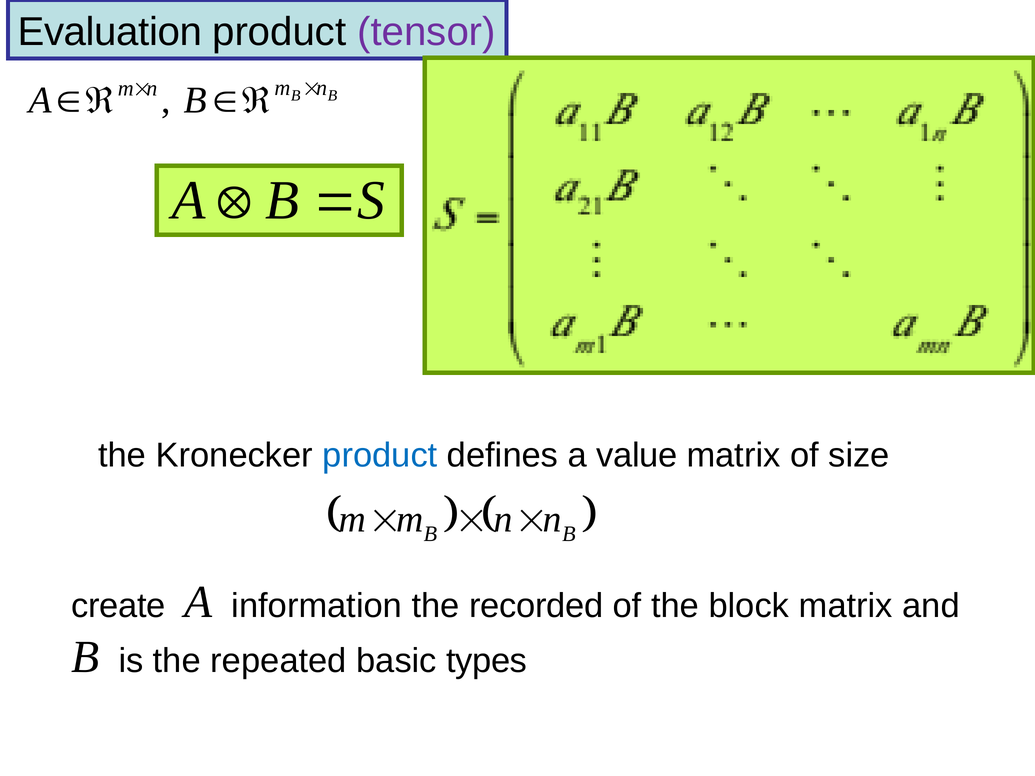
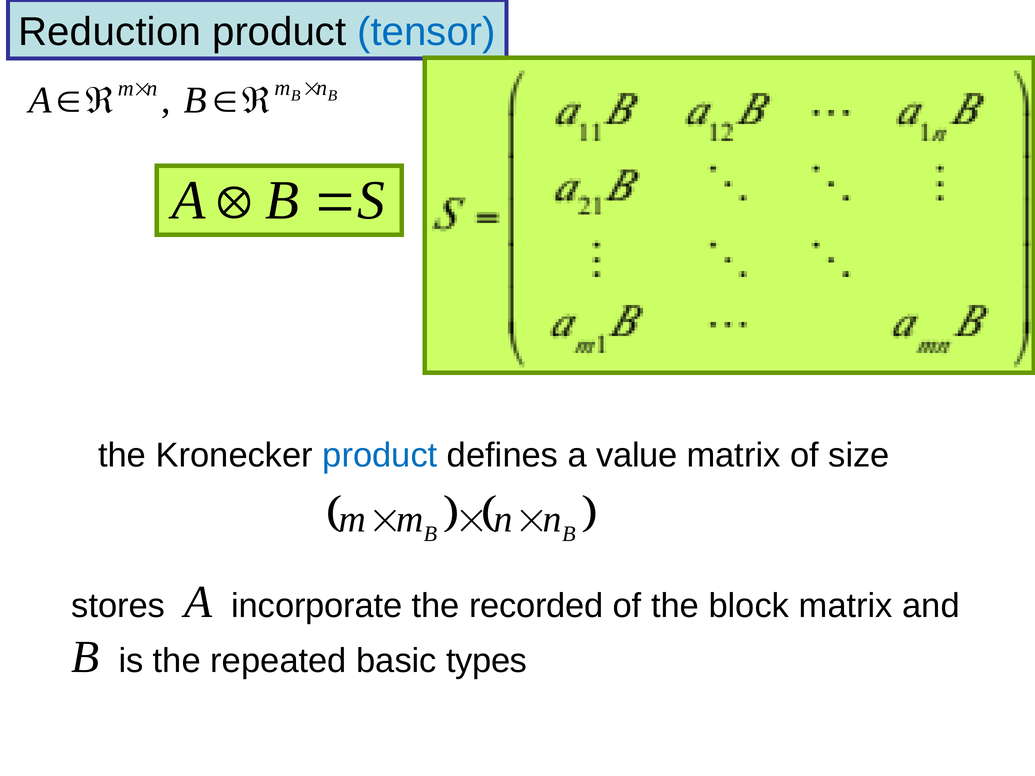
Evaluation: Evaluation -> Reduction (110, 32)
tensor colour: purple -> blue (426, 32)
create: create -> stores (118, 606)
information: information -> incorporate (317, 606)
